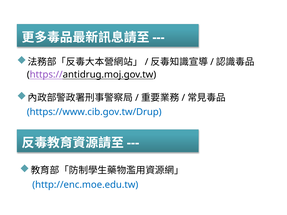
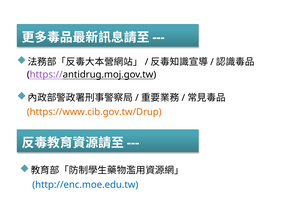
https://www.cib.gov.tw/Drup colour: blue -> orange (94, 112)
